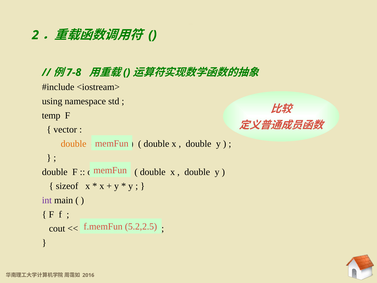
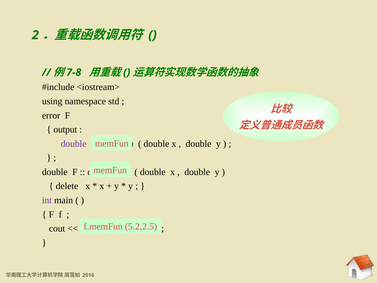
temp: temp -> error (51, 115)
vector: vector -> output (65, 129)
double colour: orange -> purple (74, 144)
sizeof: sizeof -> delete (67, 186)
